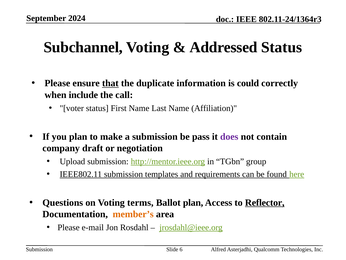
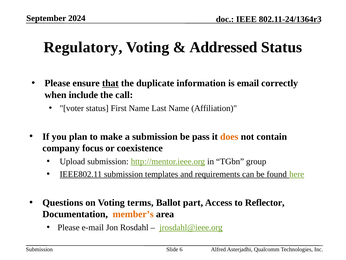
Subchannel: Subchannel -> Regulatory (83, 47)
could: could -> email (248, 83)
does colour: purple -> orange (229, 136)
draft: draft -> focus (93, 148)
negotiation: negotiation -> coexistence (140, 148)
Ballot plan: plan -> part (193, 202)
Reflector underline: present -> none (265, 202)
